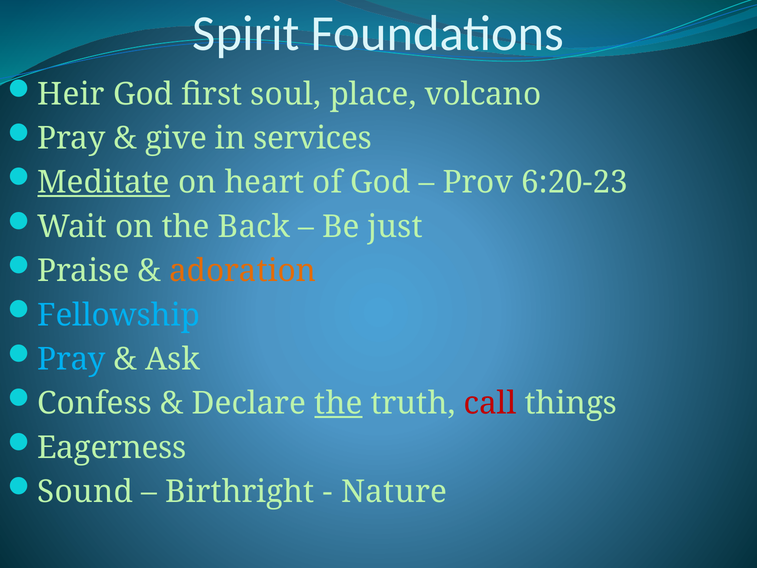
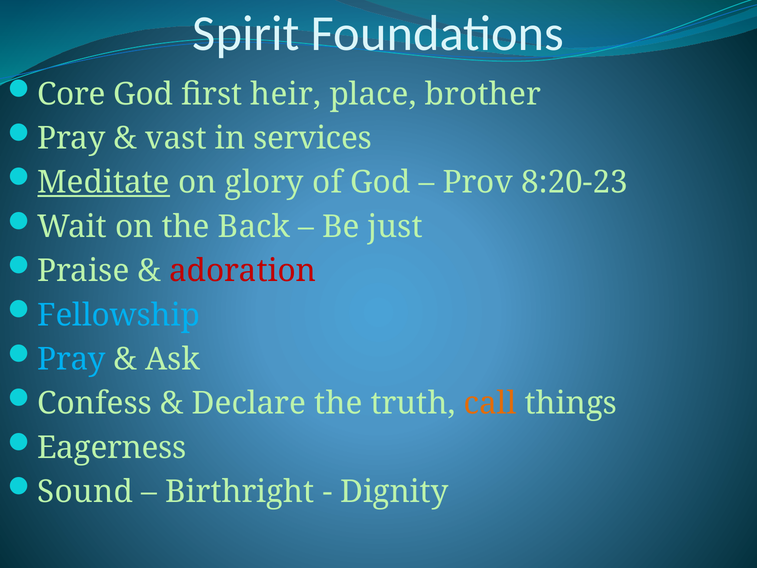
Heir: Heir -> Core (71, 94)
soul: soul -> heir (286, 94)
volcano: volcano -> brother (483, 94)
give: give -> vast (176, 138)
heart: heart -> glory (264, 182)
6:20-23: 6:20-23 -> 8:20-23 (575, 182)
adoration colour: orange -> red (243, 271)
the underline: present -> none (338, 403)
call colour: red -> orange (490, 403)
Nature: Nature -> Dignity (394, 492)
